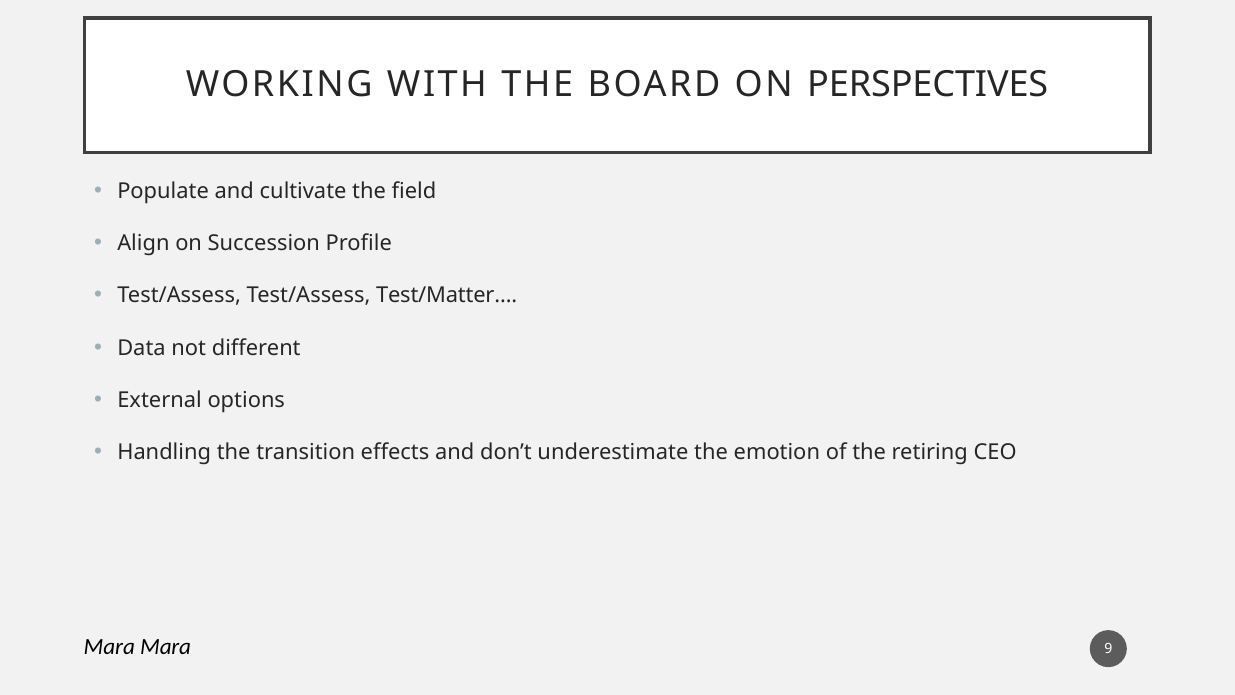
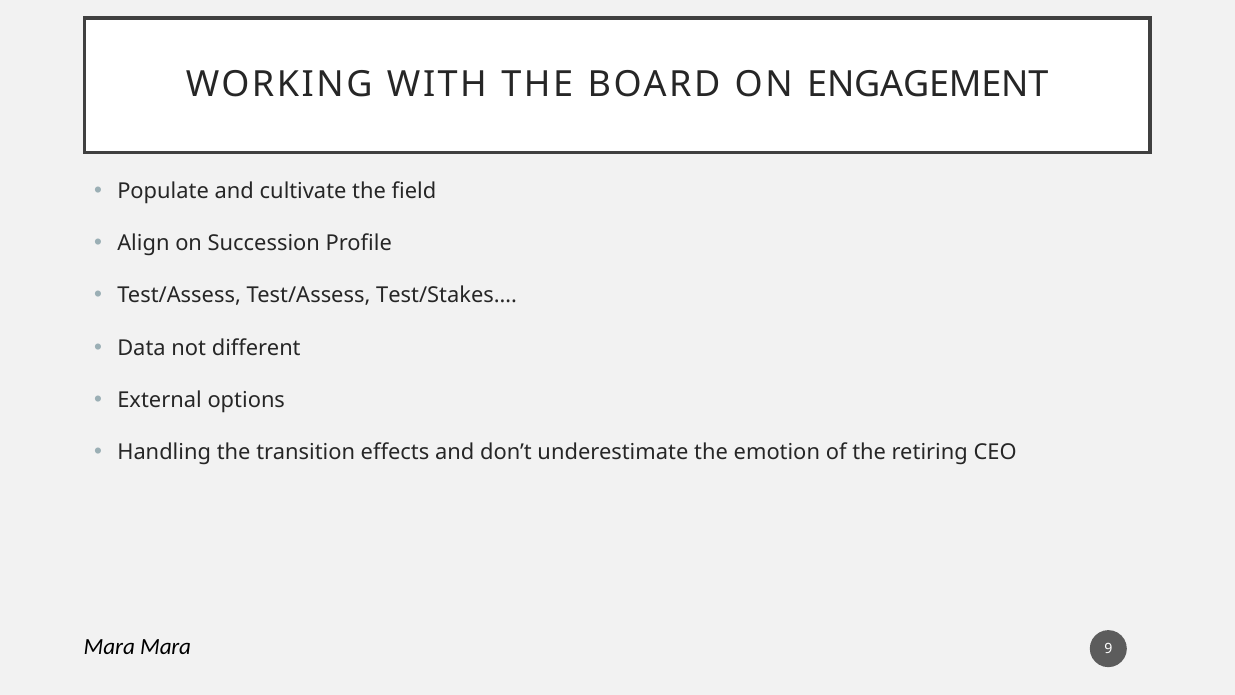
PERSPECTIVES: PERSPECTIVES -> ENGAGEMENT (928, 85)
Test/Matter…: Test/Matter… -> Test/Stakes… (447, 296)
